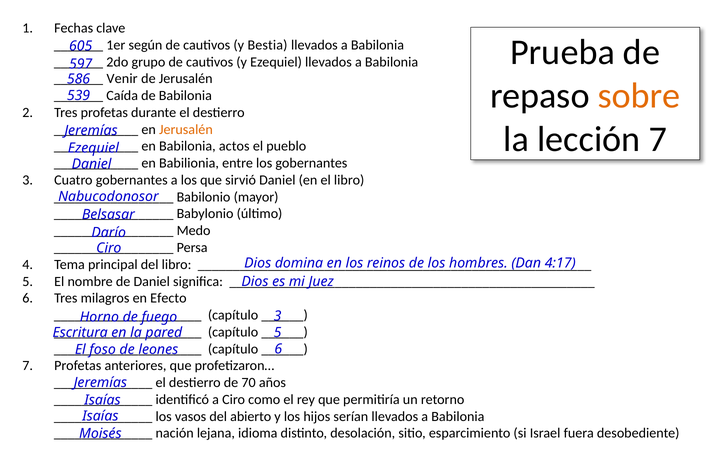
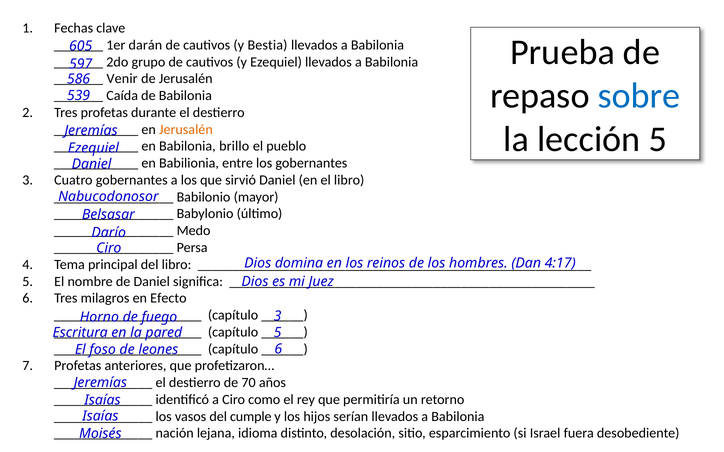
según: según -> darán (145, 45)
sobre colour: orange -> blue (639, 96)
lección 7: 7 -> 5 (658, 139)
actos: actos -> brillo (234, 146)
abierto: abierto -> cumple (251, 417)
